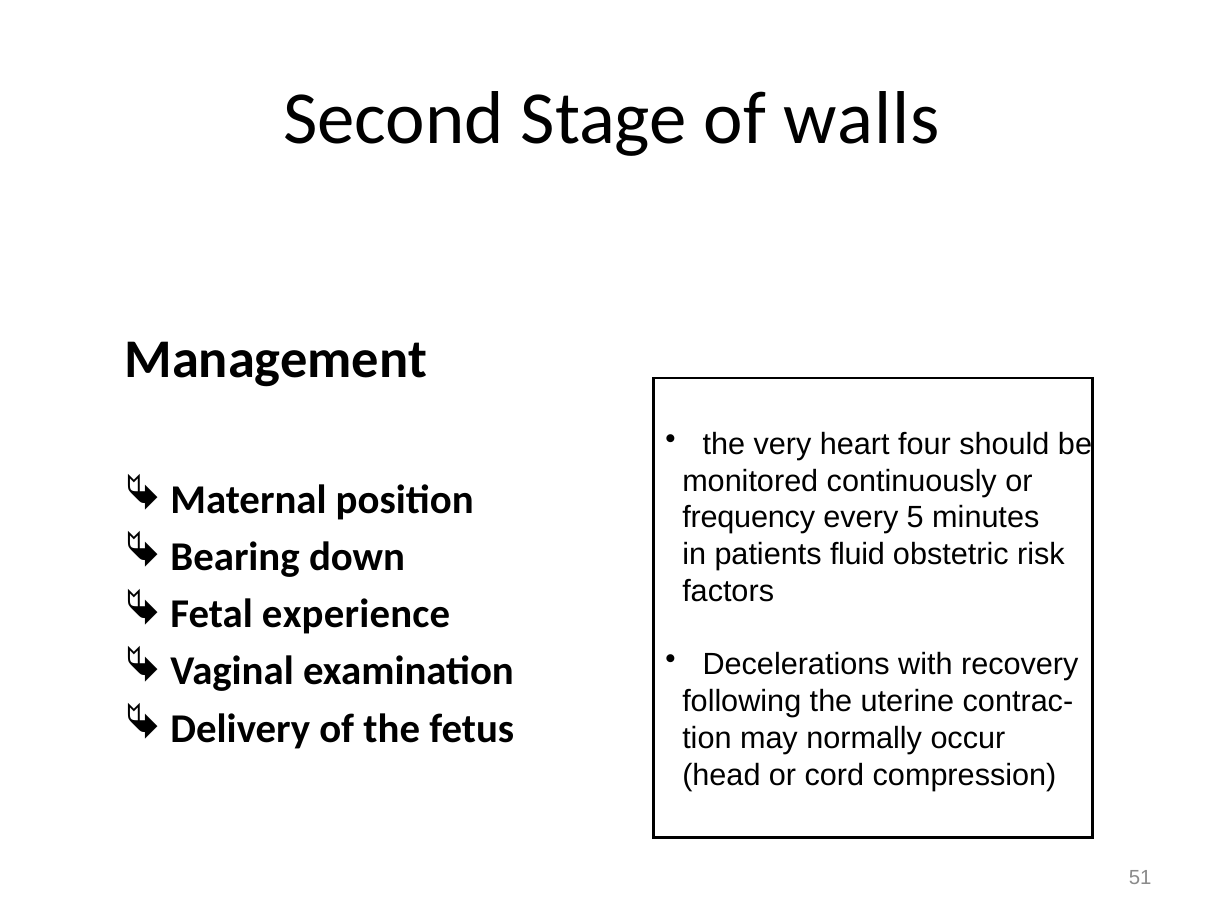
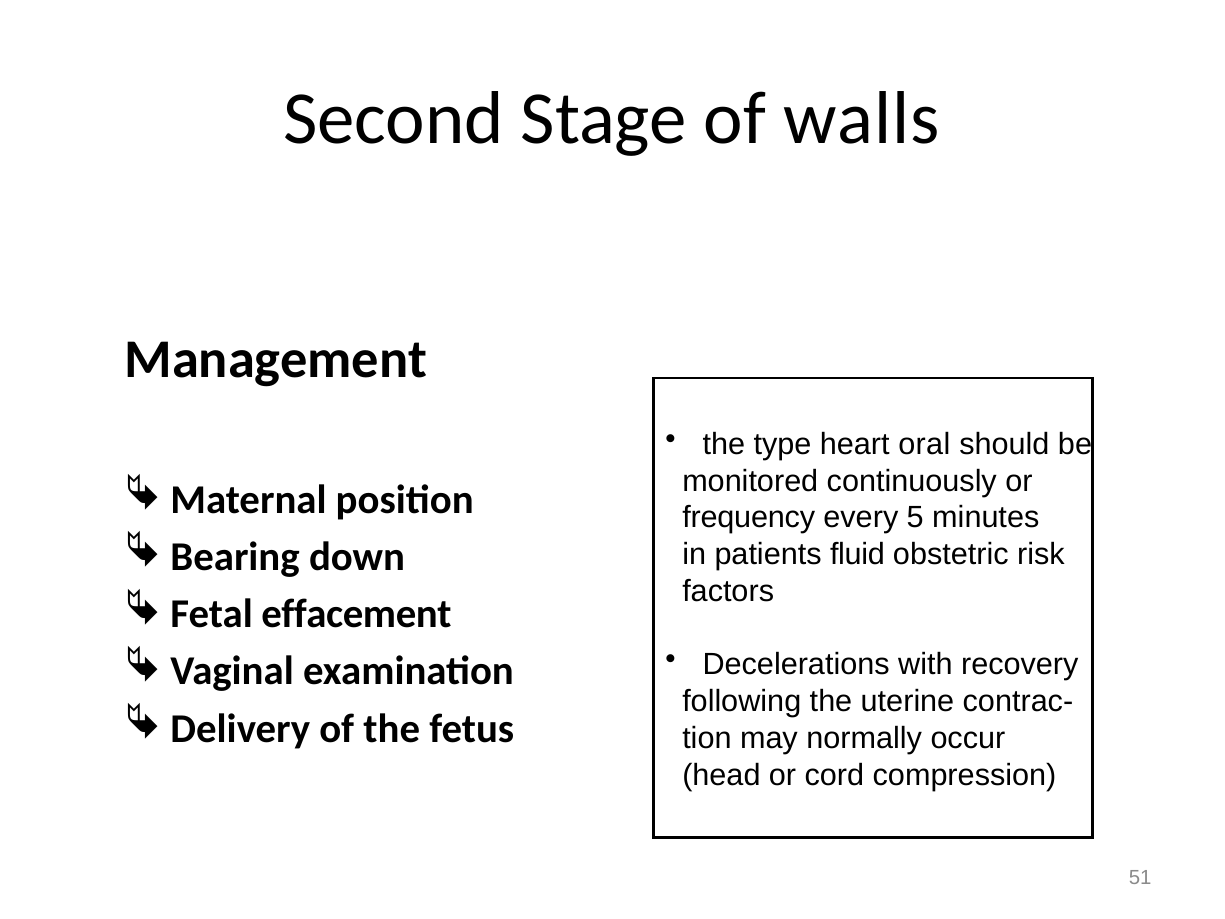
very: very -> type (783, 444)
four: four -> oral (924, 444)
experience: experience -> effacement (356, 614)
